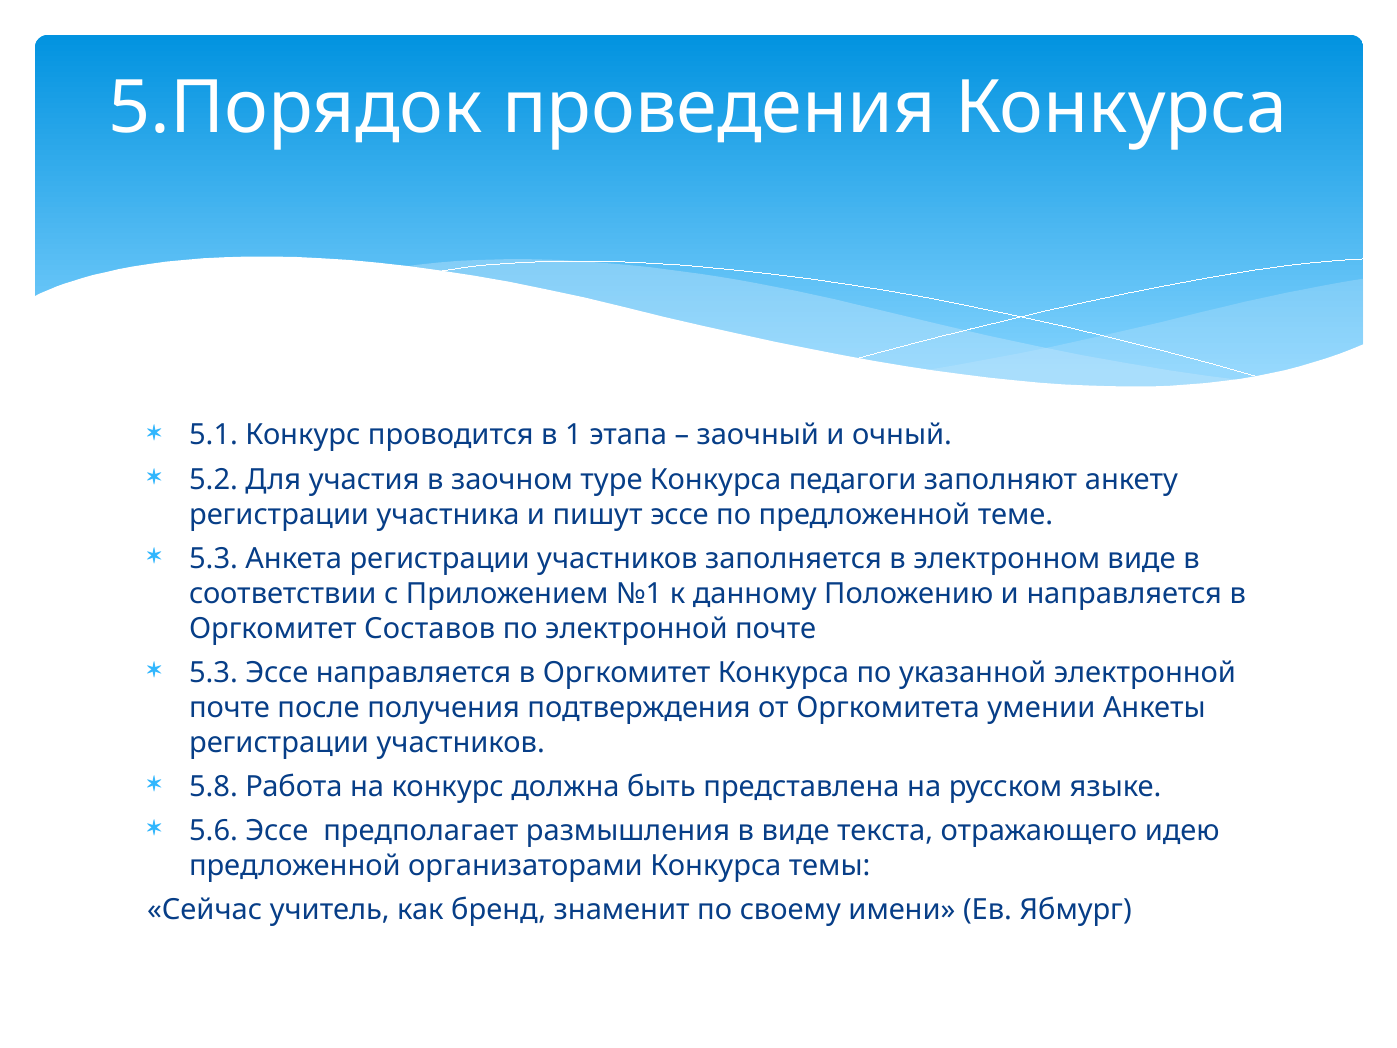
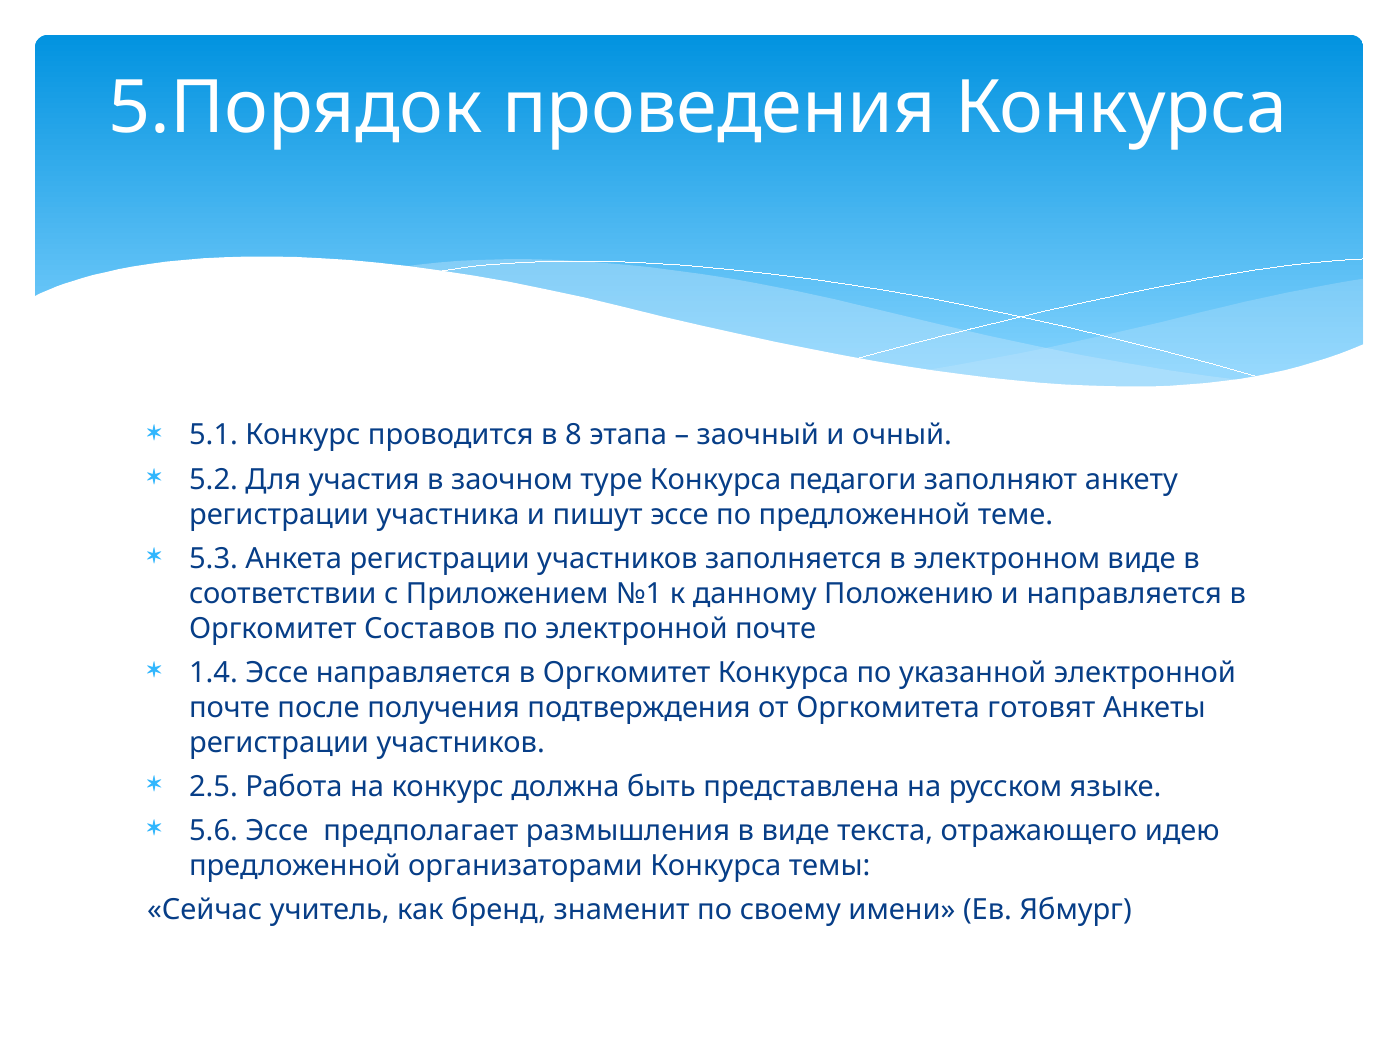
1: 1 -> 8 (573, 435)
5.3: 5.3 -> 1.4 (213, 673)
умении: умении -> готовят (1041, 708)
5.8: 5.8 -> 2.5 (213, 787)
